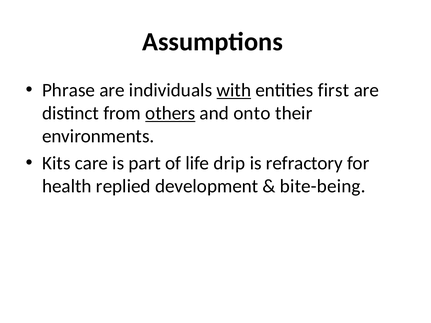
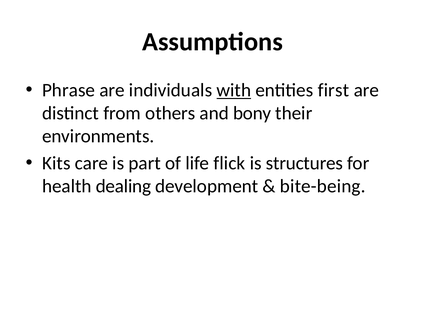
others underline: present -> none (170, 113)
onto: onto -> bony (252, 113)
drip: drip -> flick (229, 163)
refractory: refractory -> structures (304, 163)
replied: replied -> dealing (123, 186)
